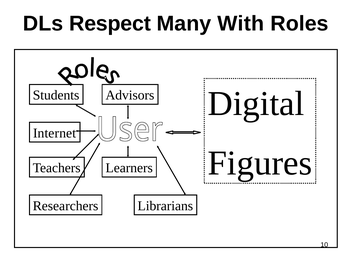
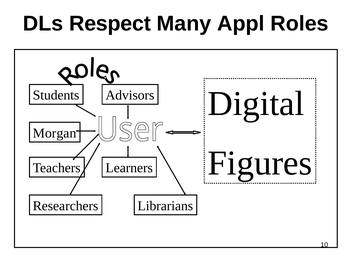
With: With -> Appl (241, 24)
Internet: Internet -> Morgan (55, 133)
